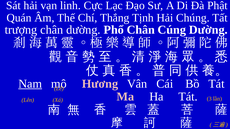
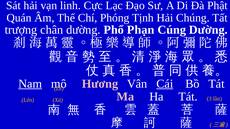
Thắng: Thắng -> Phóng (115, 18)
Phổ Chân: Chân -> Phạn (141, 30)
Cái underline: none -> present (165, 84)
